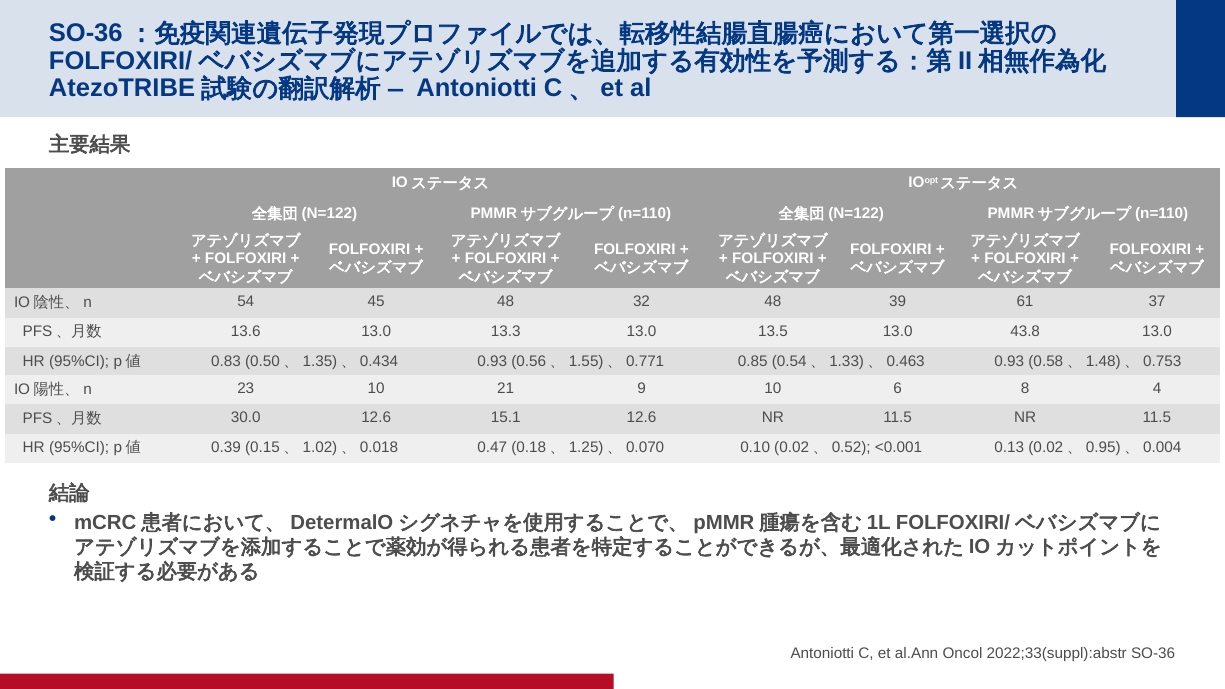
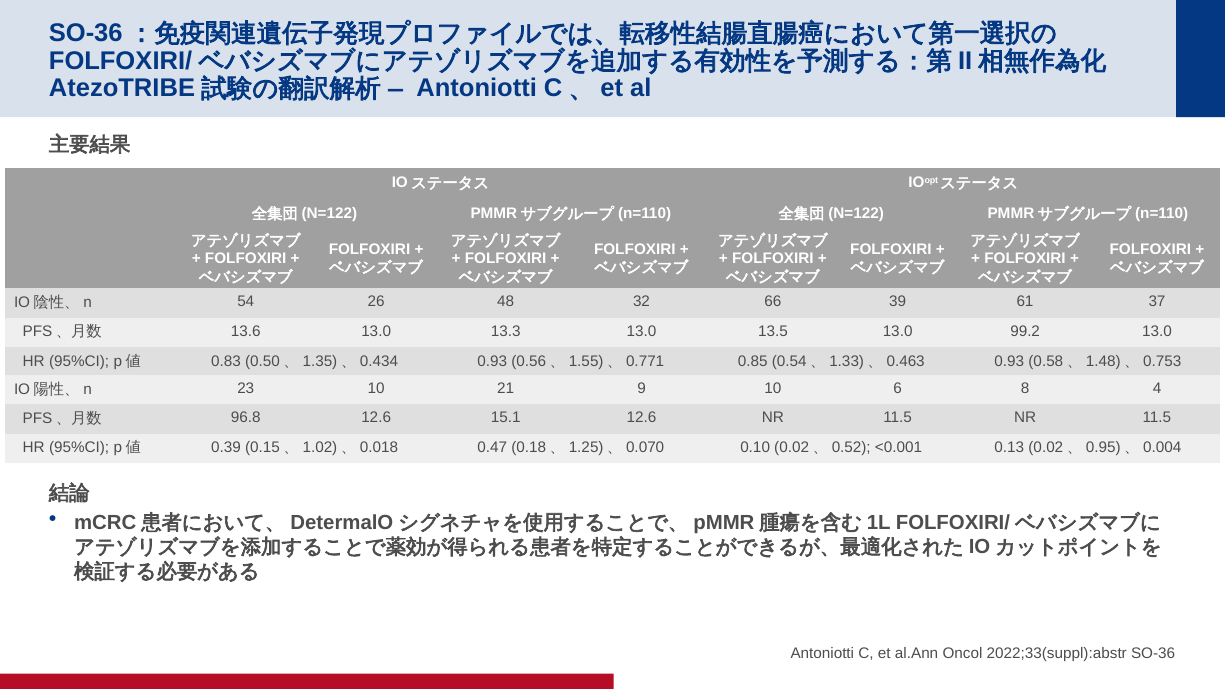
45: 45 -> 26 (376, 302)
32 48: 48 -> 66 (773, 302)
43.8: 43.8 -> 99.2 (1025, 331)
30.0: 30.0 -> 96.8 (246, 418)
